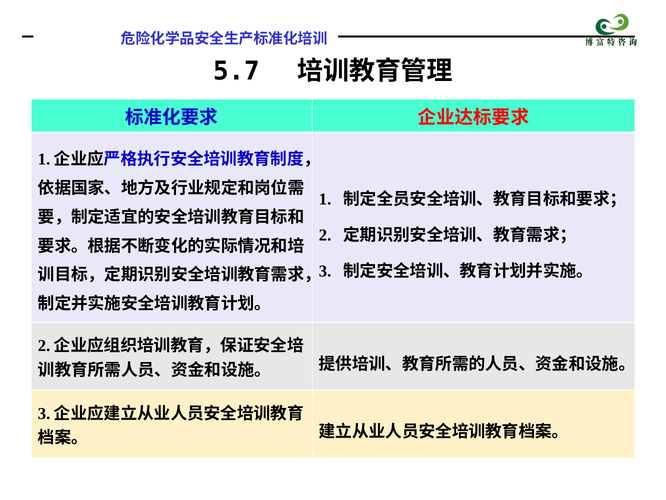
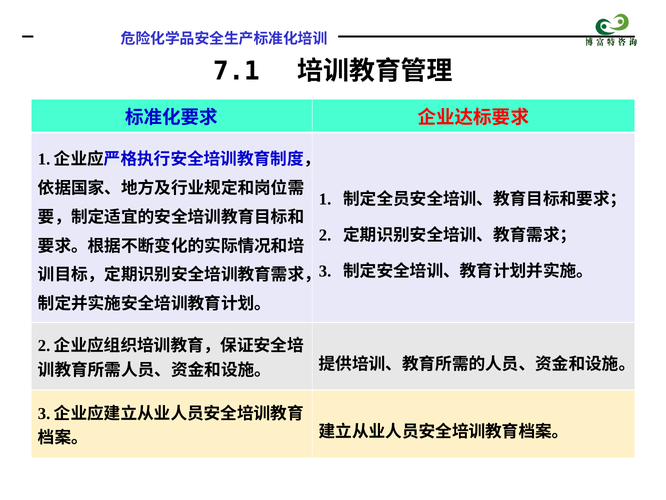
5.7: 5.7 -> 7.1 (237, 71)
